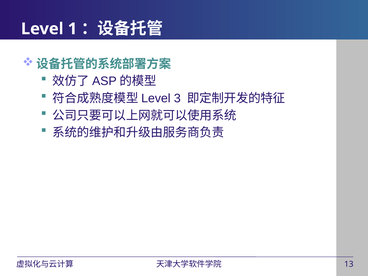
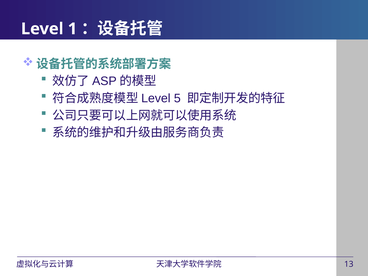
3: 3 -> 5 (177, 98)
